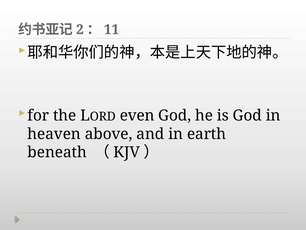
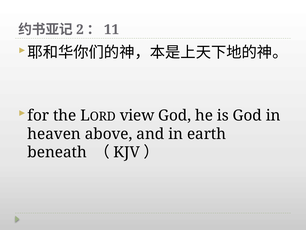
even: even -> view (137, 115)
